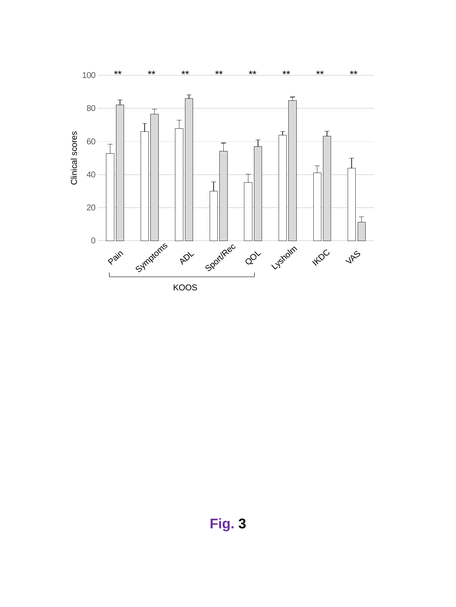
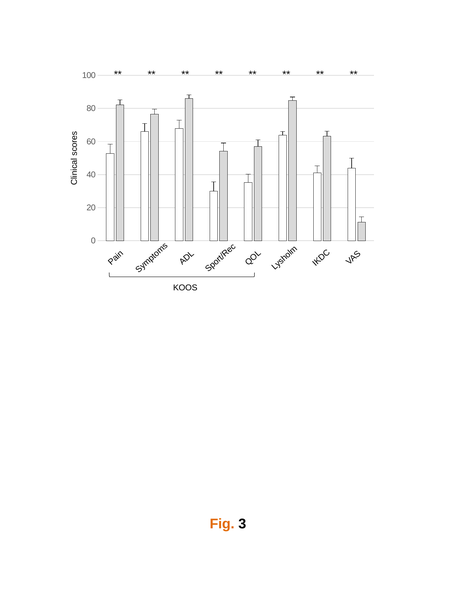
Fig colour: purple -> orange (222, 525)
